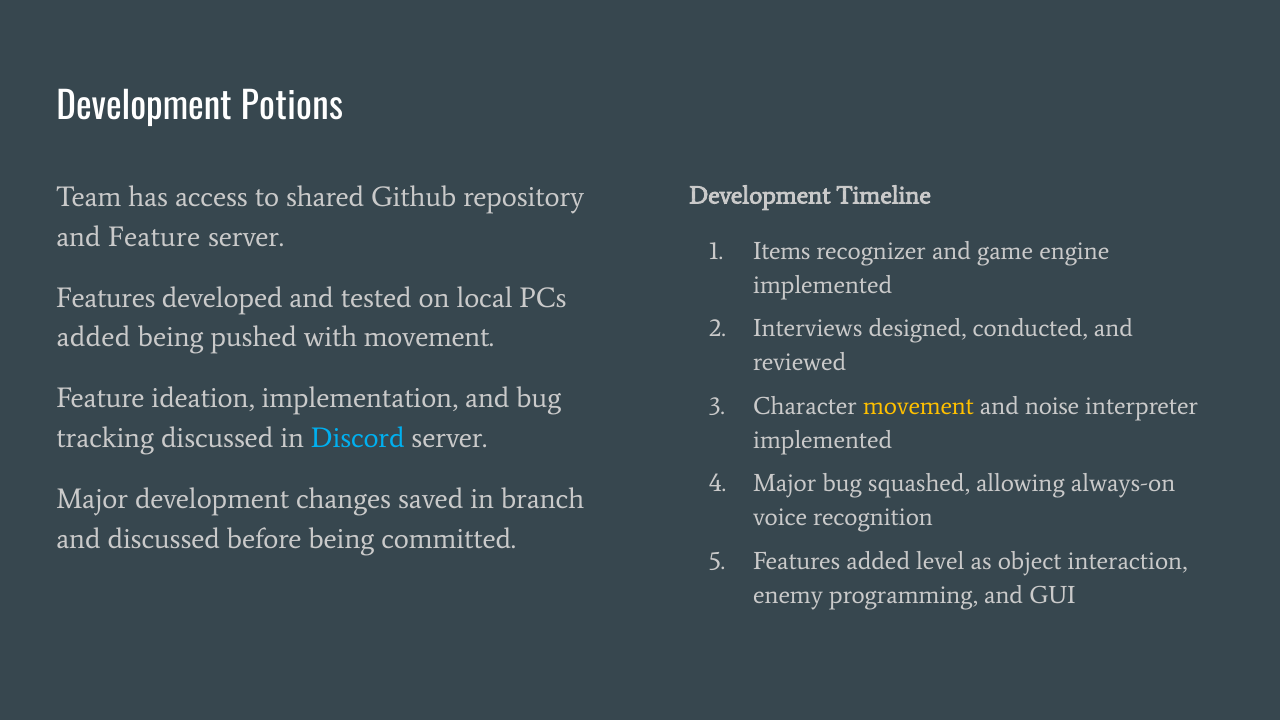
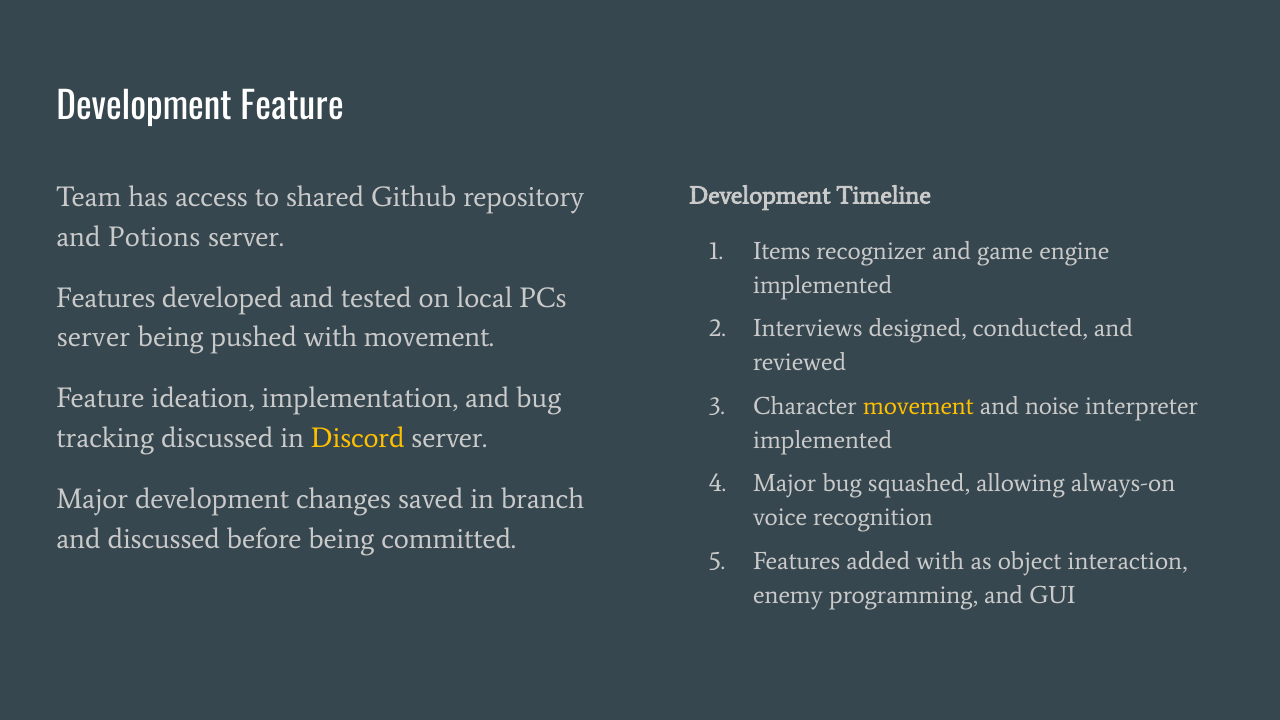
Development Potions: Potions -> Feature (292, 107)
and Feature: Feature -> Potions (154, 237)
added: added -> server (93, 337)
Discord colour: light blue -> yellow (358, 438)
added level: level -> with (940, 561)
